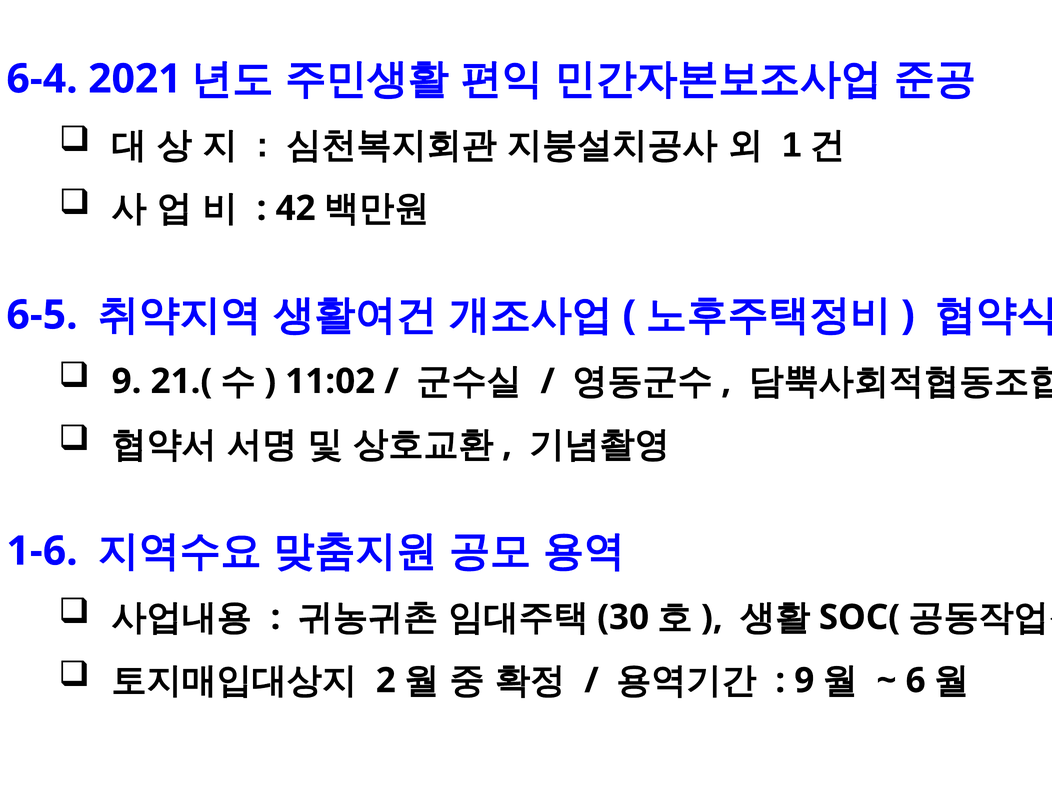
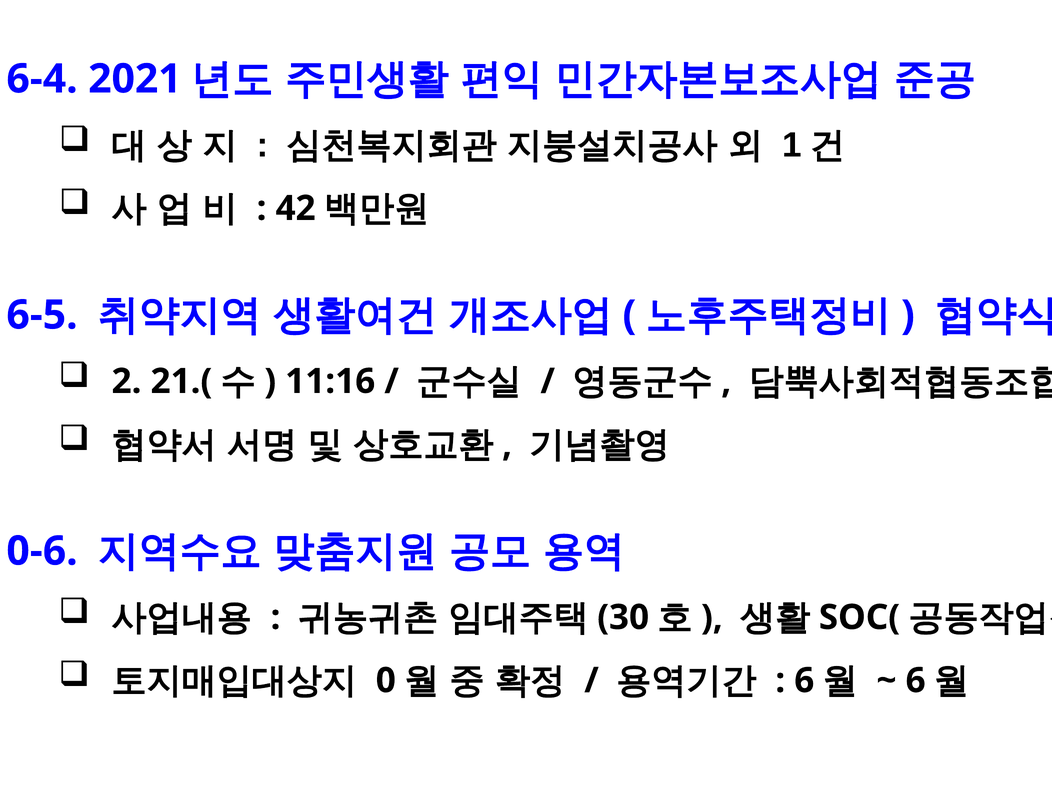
9: 9 -> 2 (127, 381)
11:02: 11:02 -> 11:16 (330, 381)
1-6: 1-6 -> 0-6 (42, 551)
2: 2 -> 0 (386, 681)
9: 9 -> 6 (804, 681)
